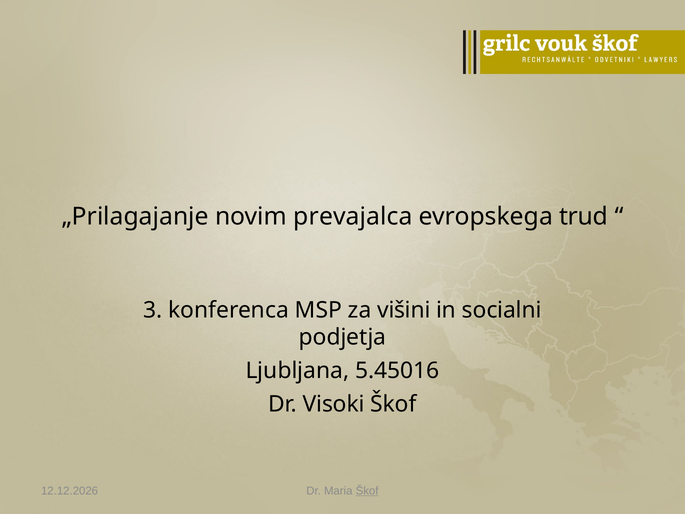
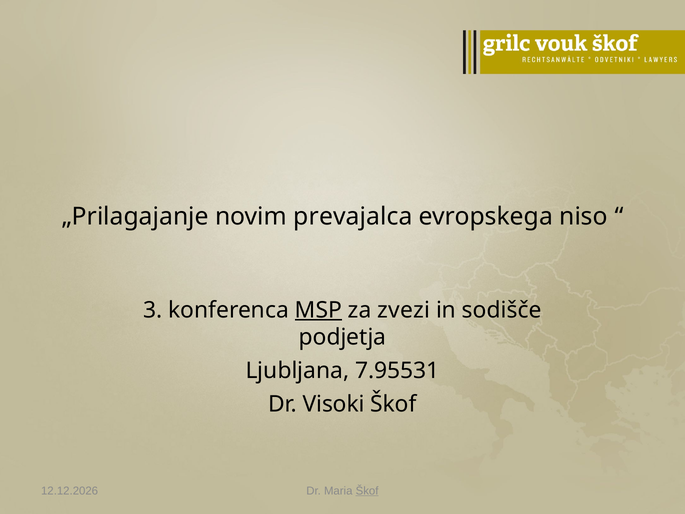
trud: trud -> niso (584, 216)
MSP underline: none -> present (318, 310)
višini: višini -> zvezi (404, 310)
socialni: socialni -> sodišče (502, 310)
5.45016: 5.45016 -> 7.95531 (397, 371)
